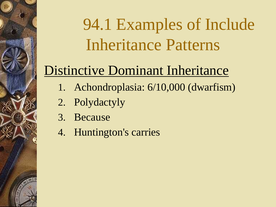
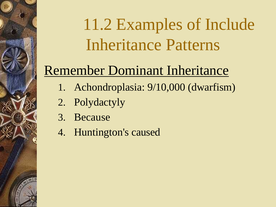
94.1: 94.1 -> 11.2 (98, 24)
Distinctive: Distinctive -> Remember (74, 70)
6/10,000: 6/10,000 -> 9/10,000 (166, 87)
carries: carries -> caused (146, 132)
